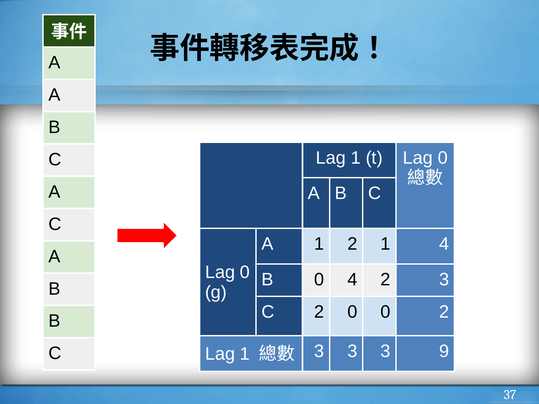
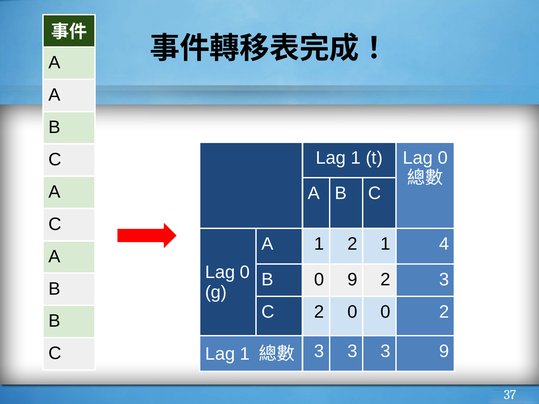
0 4: 4 -> 9 (352, 280)
